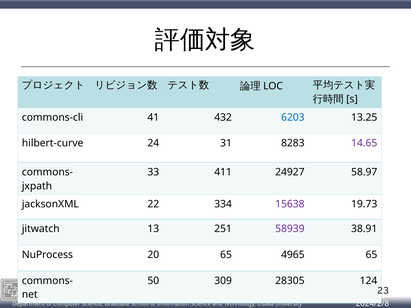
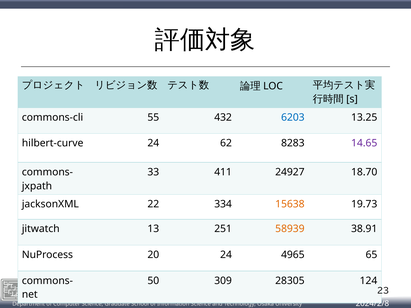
41: 41 -> 55 (153, 117)
31: 31 -> 62 (226, 143)
58.97: 58.97 -> 18.70 (364, 172)
15638 colour: purple -> orange (290, 204)
58939 colour: purple -> orange (290, 229)
20 65: 65 -> 24 (226, 255)
